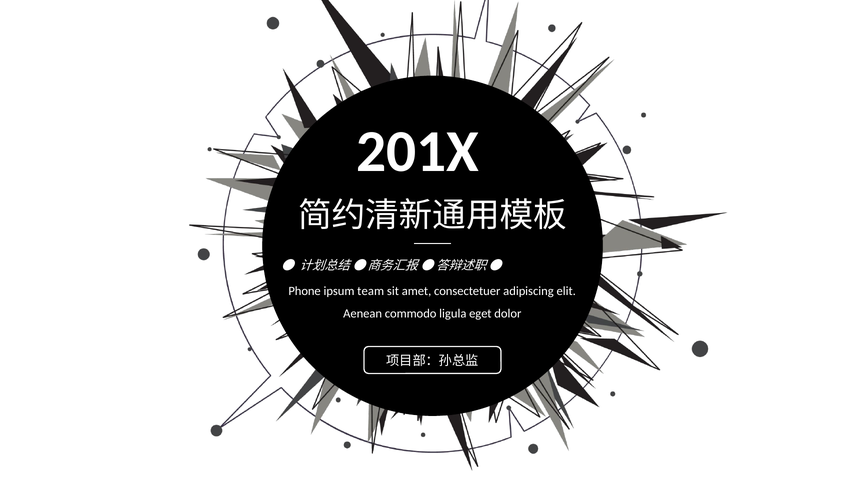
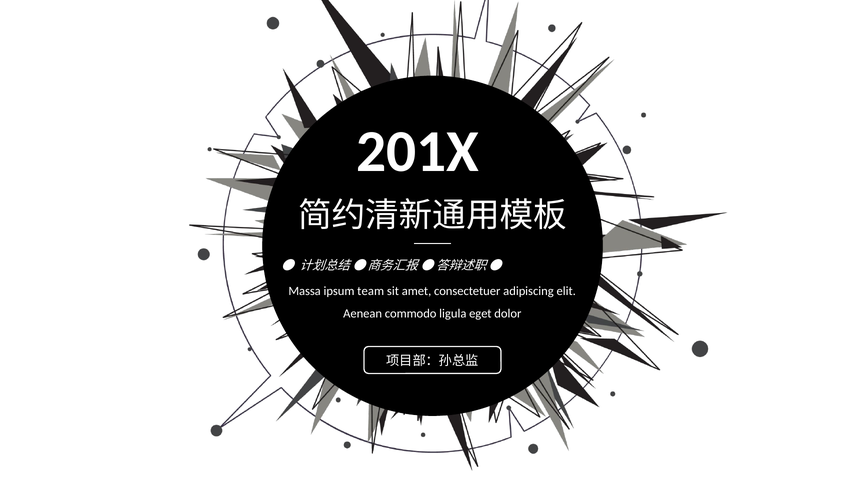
Phone: Phone -> Massa (305, 291)
